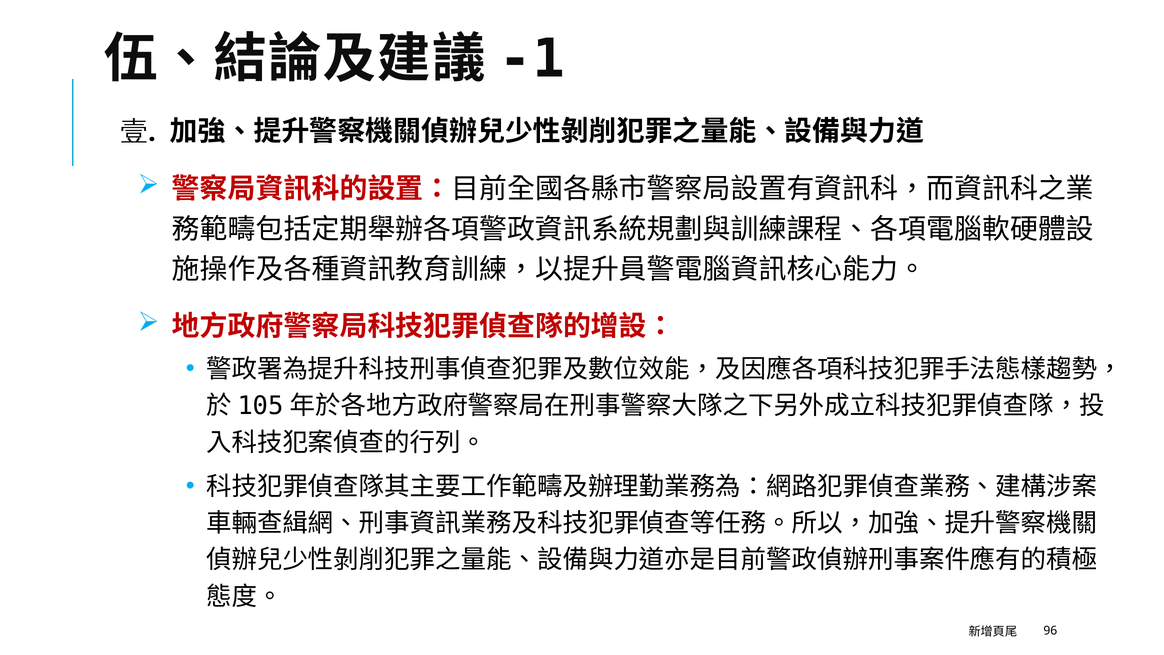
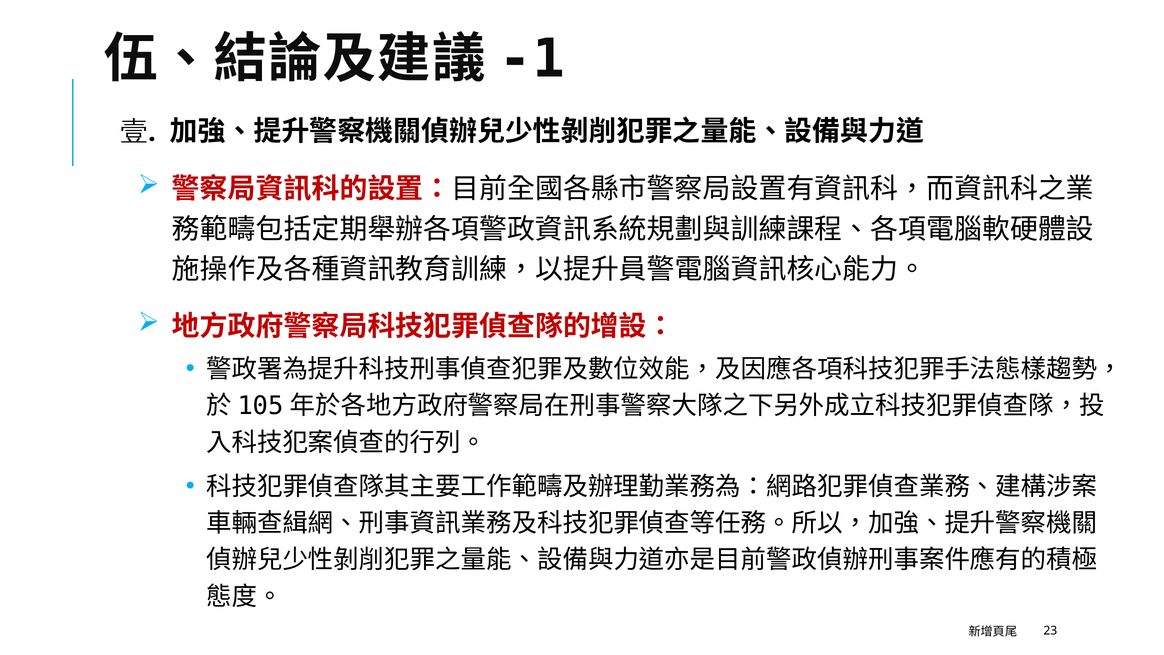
96: 96 -> 23 (1050, 631)
